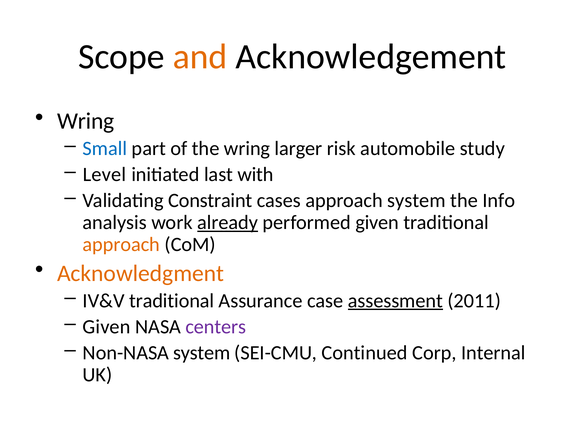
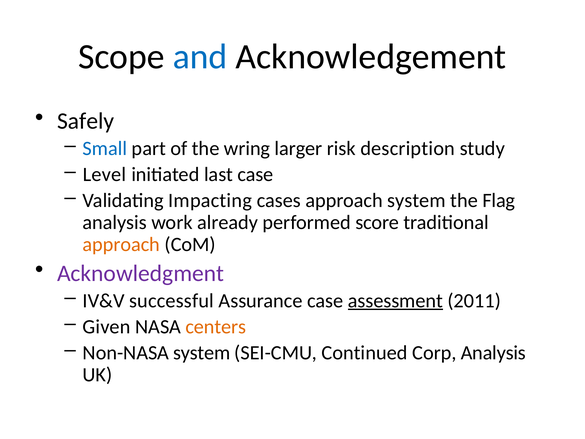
and colour: orange -> blue (200, 57)
Wring: Wring -> Safely (86, 121)
automobile: automobile -> description (408, 148)
last with: with -> case (255, 174)
Constraint: Constraint -> Impacting (210, 201)
Info: Info -> Flag (499, 201)
already underline: present -> none (228, 222)
performed given: given -> score (377, 222)
Acknowledgment colour: orange -> purple (141, 273)
IV&V traditional: traditional -> successful (172, 301)
centers colour: purple -> orange (216, 327)
Corp Internal: Internal -> Analysis (493, 353)
